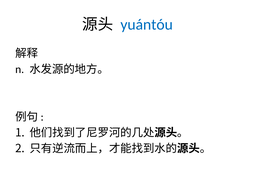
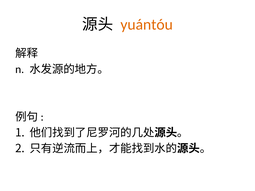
yuántóu colour: blue -> orange (147, 25)
